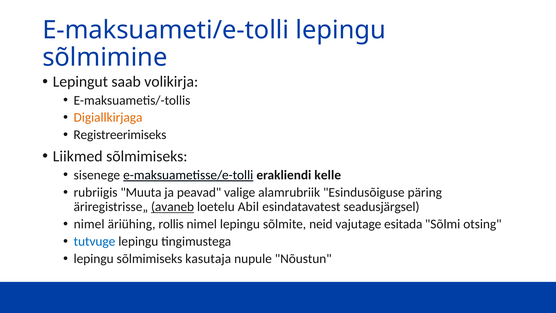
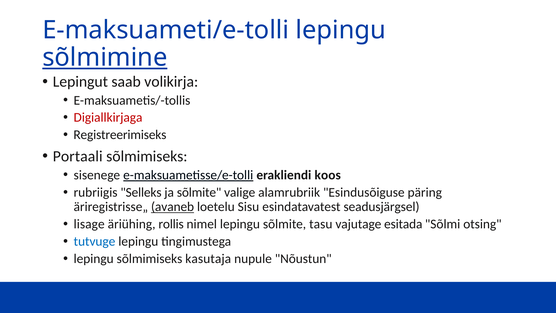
sõlmimine underline: none -> present (105, 58)
Digiallkirjaga colour: orange -> red (108, 117)
Liikmed: Liikmed -> Portaali (78, 156)
kelle: kelle -> koos (328, 175)
Muuta: Muuta -> Selleks (141, 192)
ja peavad: peavad -> sõlmite (199, 192)
Abil: Abil -> Sisu (248, 207)
nimel: nimel -> lisage (89, 224)
neid: neid -> tasu (321, 224)
